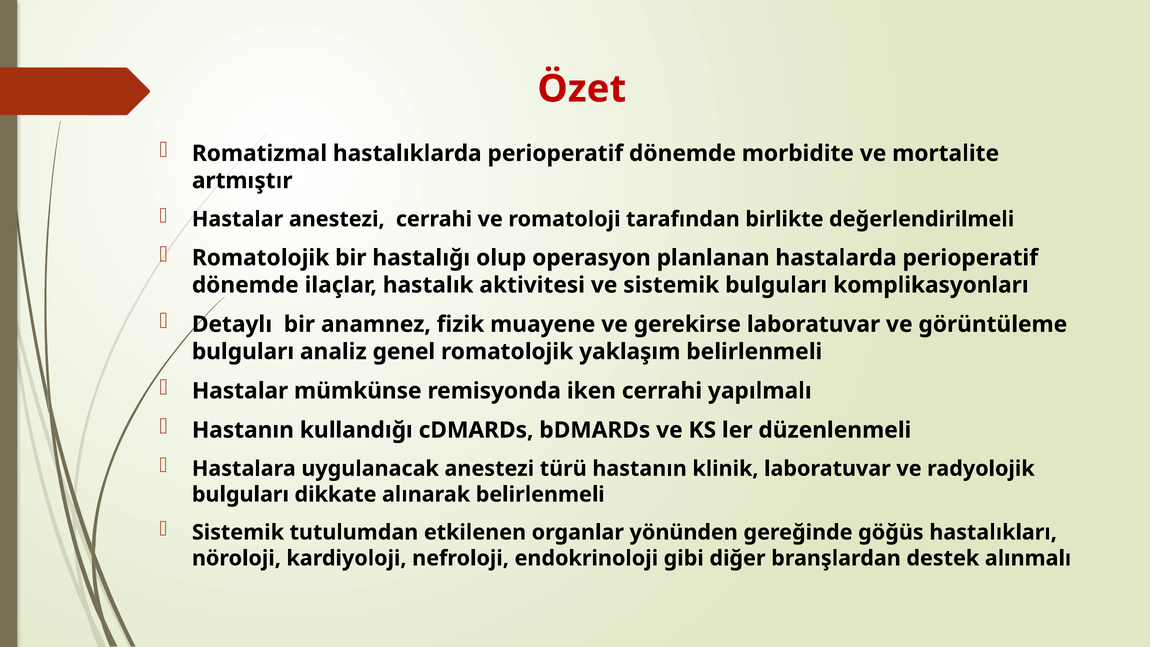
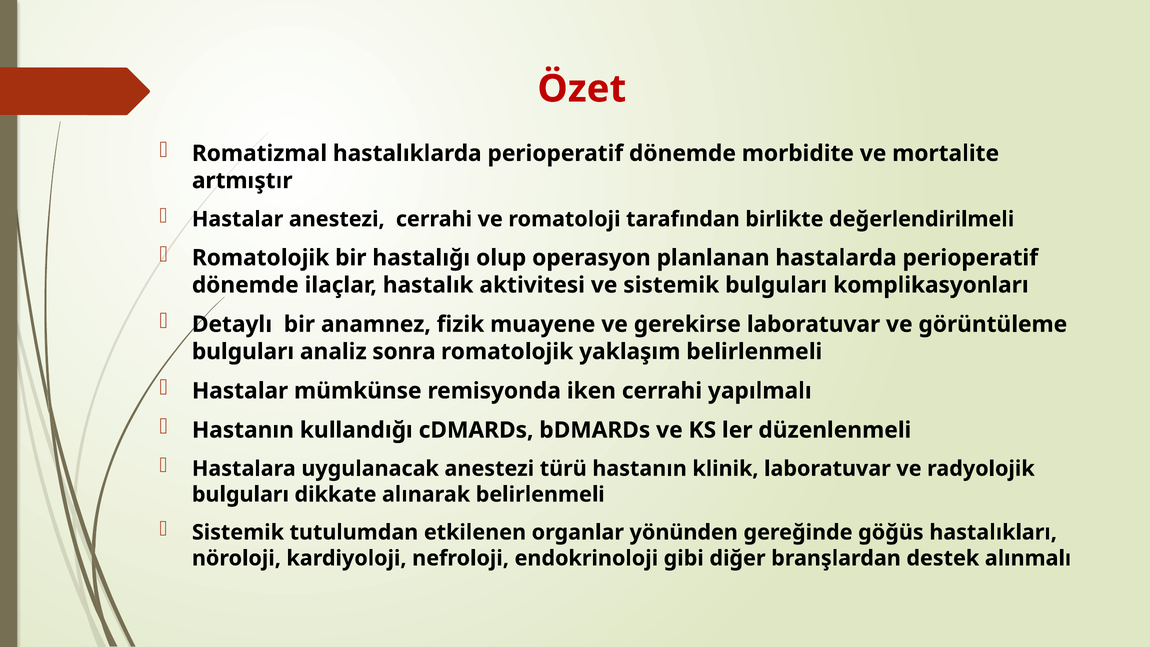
genel: genel -> sonra (404, 352)
